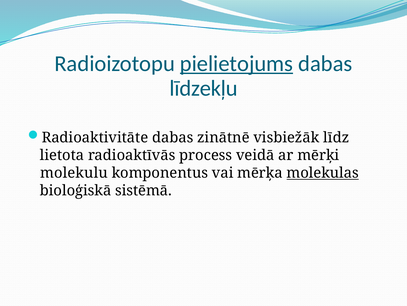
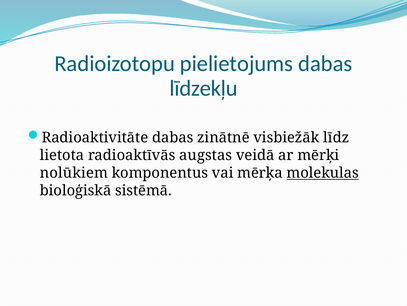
pielietojums underline: present -> none (237, 64)
process: process -> augstas (206, 155)
molekulu: molekulu -> nolūkiem (74, 173)
